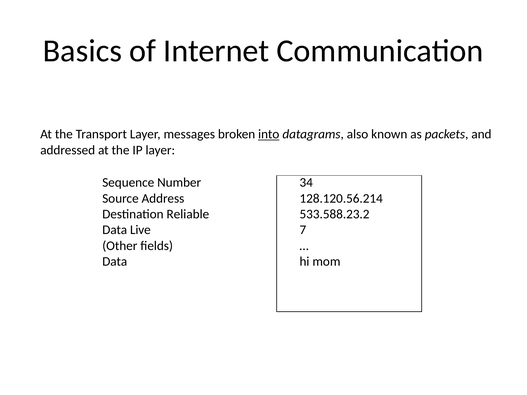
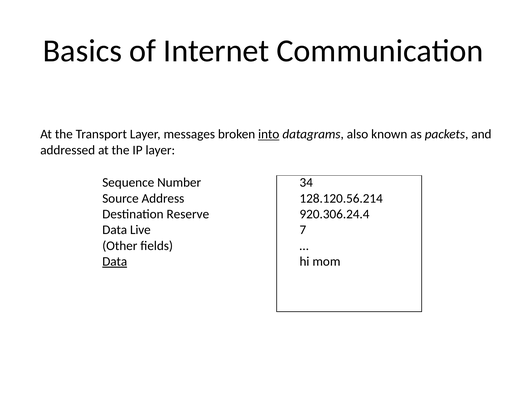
Reliable: Reliable -> Reserve (188, 214)
533.588.23.2: 533.588.23.2 -> 920.306.24.4 (335, 214)
Data underline: none -> present (115, 262)
